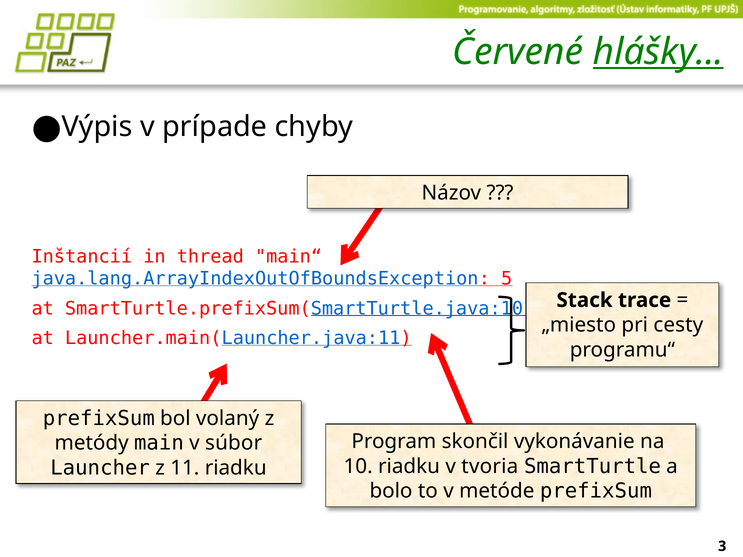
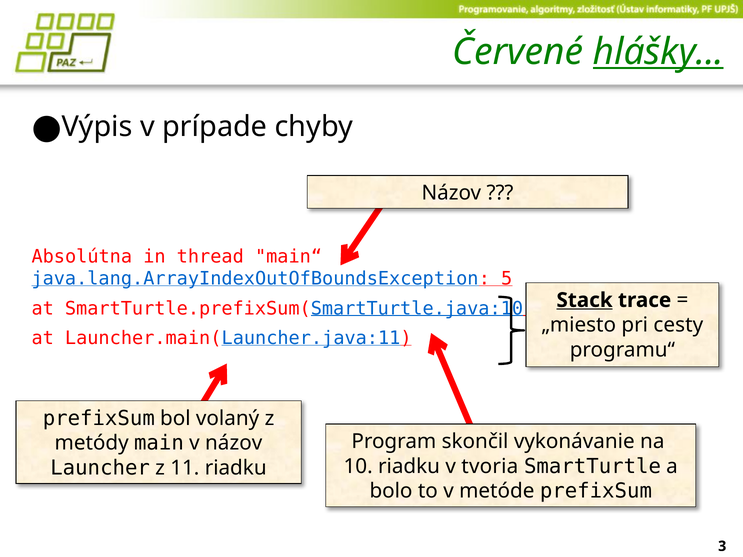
Inštancií: Inštancií -> Absolútna (82, 257)
Stack underline: none -> present (585, 300)
v súbor: súbor -> názov (234, 443)
